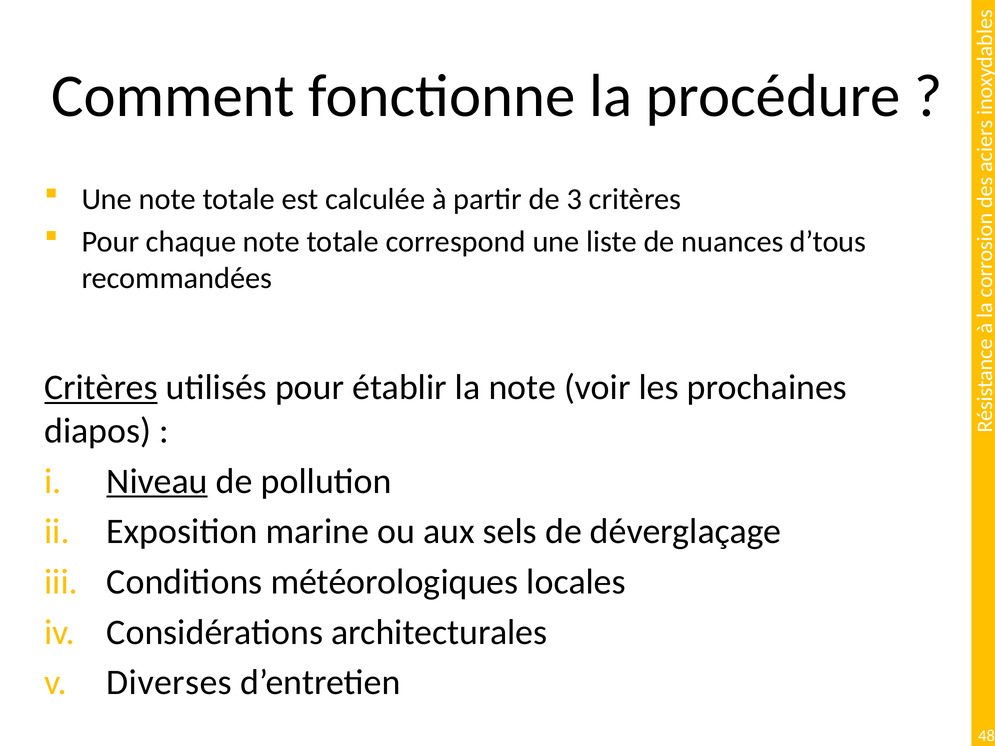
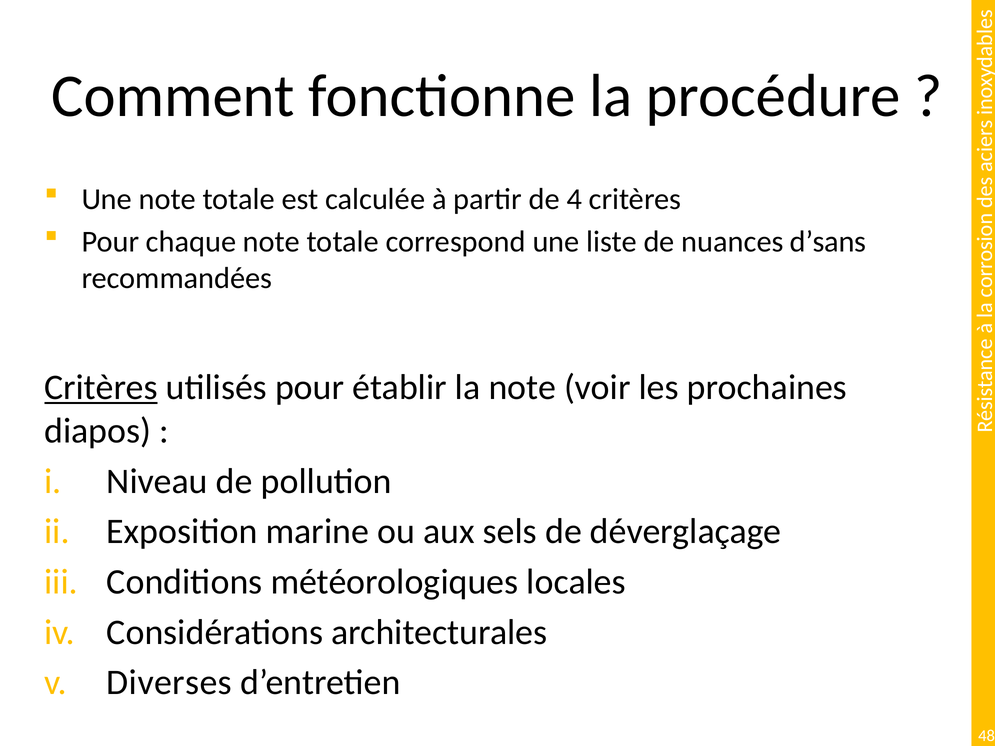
3: 3 -> 4 (574, 199)
d’tous: d’tous -> d’sans (828, 242)
Niveau underline: present -> none (157, 481)
